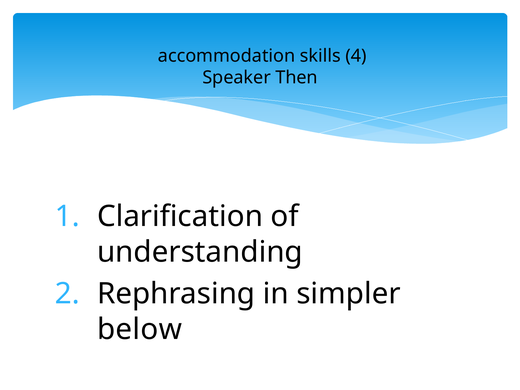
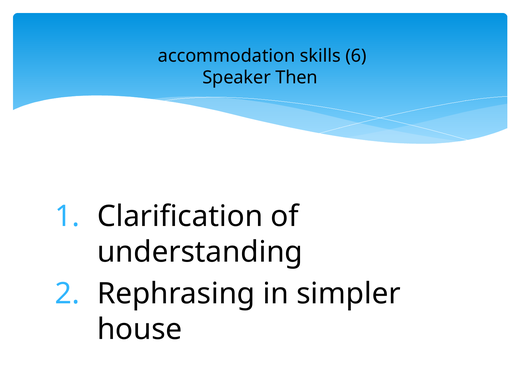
4: 4 -> 6 (356, 56)
below: below -> house (140, 329)
